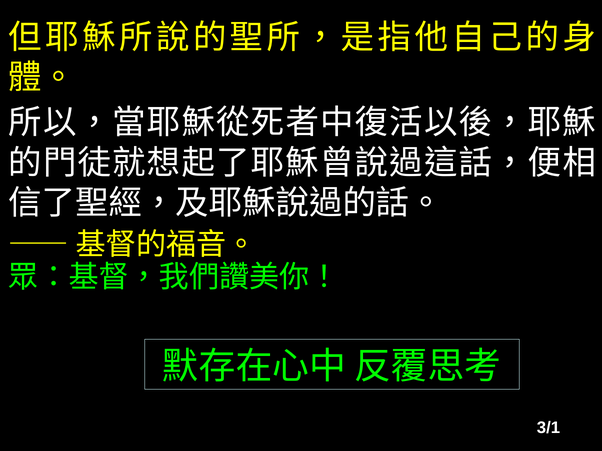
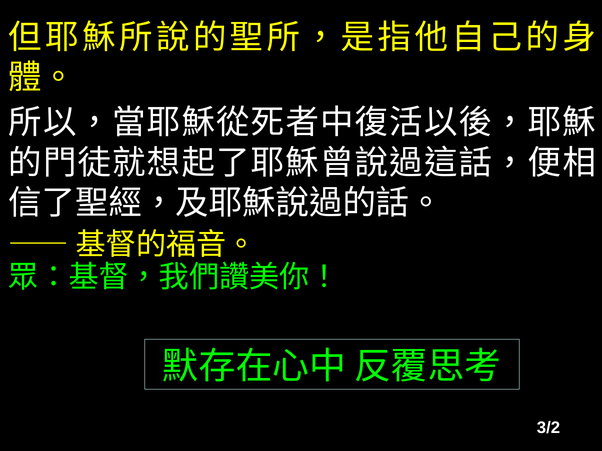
3/1: 3/1 -> 3/2 (548, 428)
